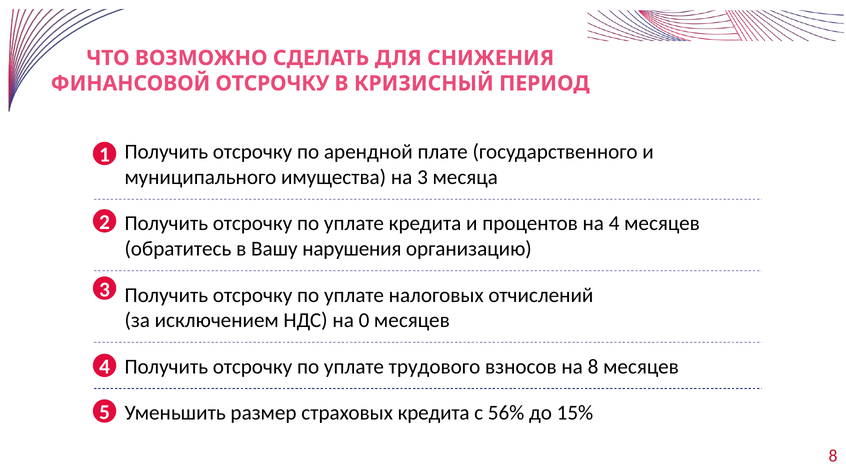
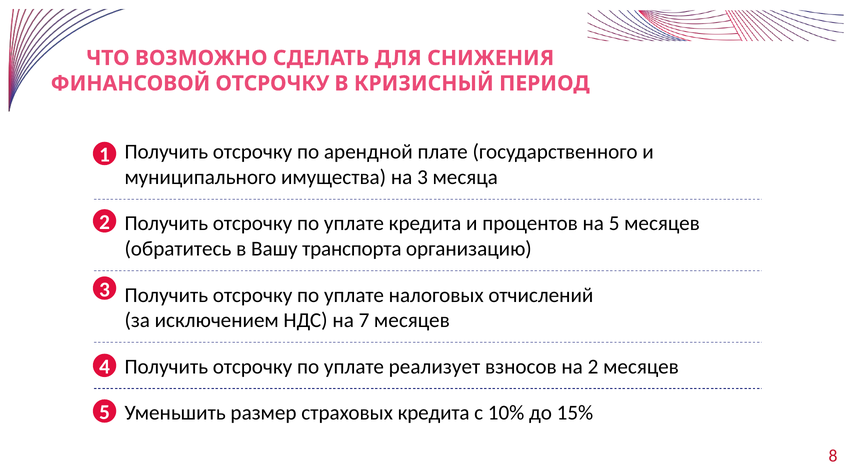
на 4: 4 -> 5 (614, 223)
нарушения: нарушения -> транспорта (352, 249)
0: 0 -> 7 (364, 320)
трудового: трудового -> реализует (434, 367)
на 8: 8 -> 2 (593, 367)
56%: 56% -> 10% (506, 413)
